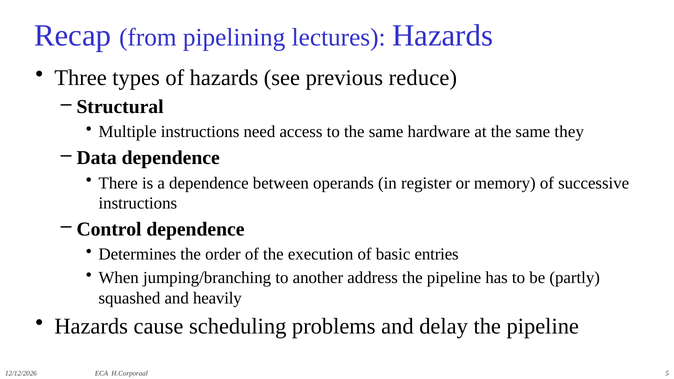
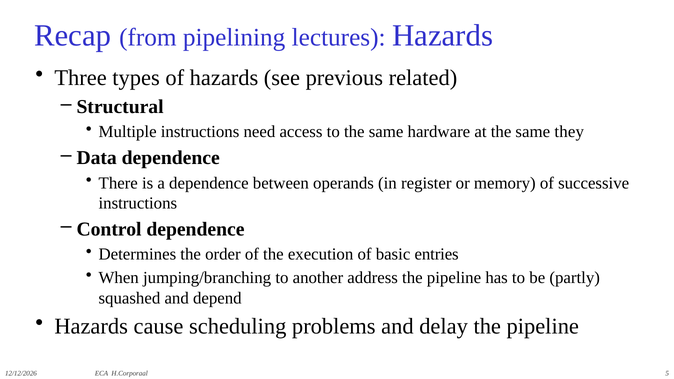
reduce: reduce -> related (423, 78)
heavily: heavily -> depend (217, 298)
